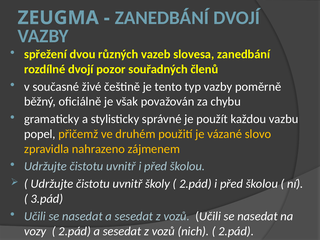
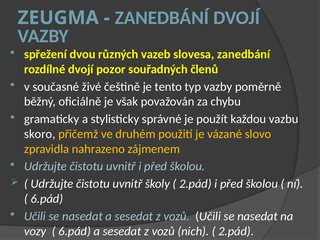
popel: popel -> skoro (40, 134)
3.pád: 3.pád -> 6.pád (47, 199)
2.pád: 2.pád -> 6.pád (75, 231)
